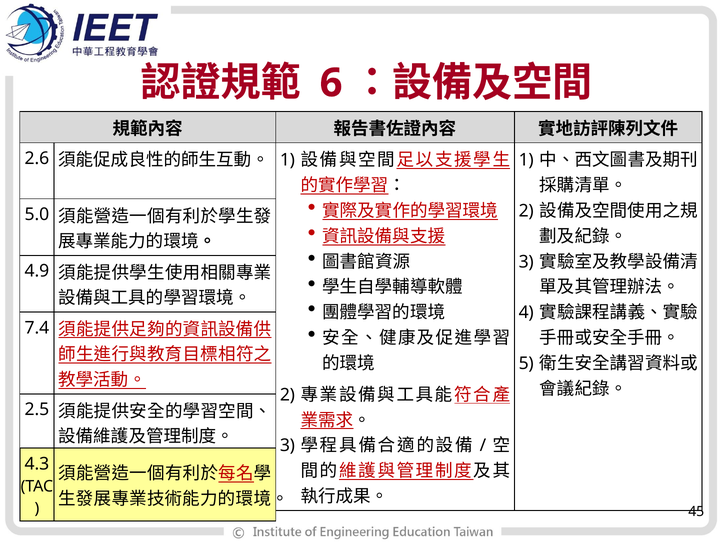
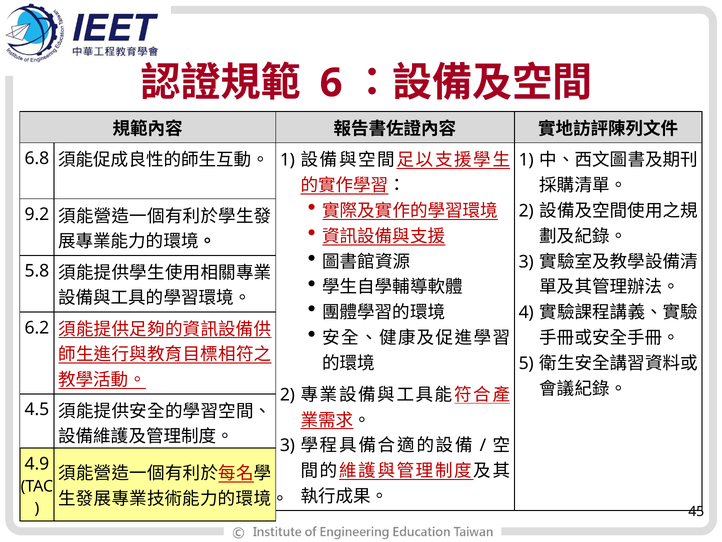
2.6: 2.6 -> 6.8 (37, 158)
5.0: 5.0 -> 9.2 (37, 214)
4.9: 4.9 -> 5.8 (37, 271)
7.4: 7.4 -> 6.2 (37, 327)
2.5: 2.5 -> 4.5 (37, 409)
4.3: 4.3 -> 4.9 (37, 463)
